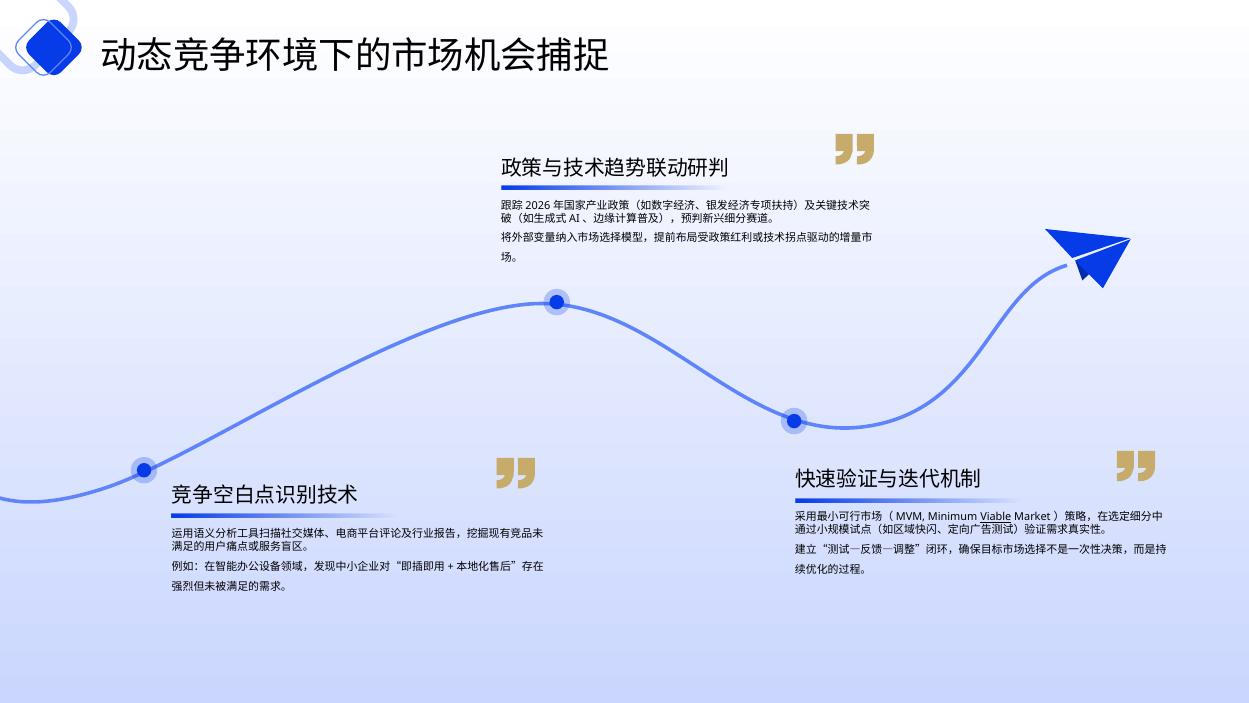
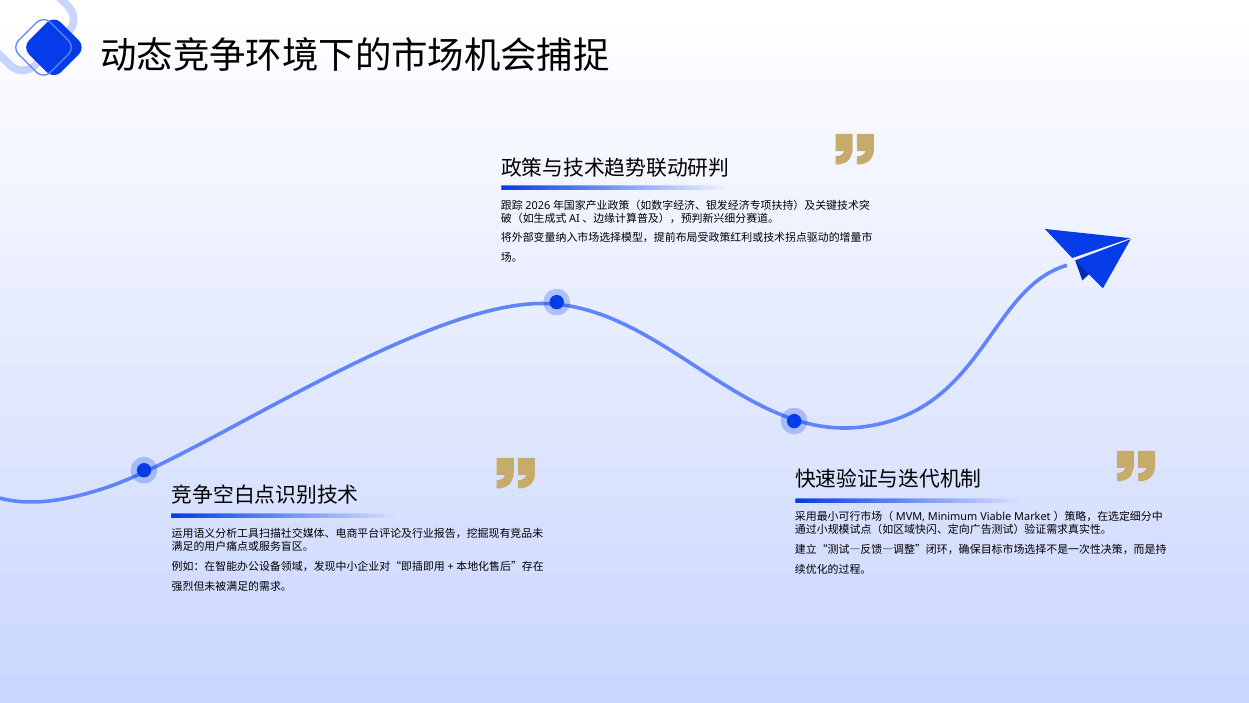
Viable underline: present -> none (996, 517)
